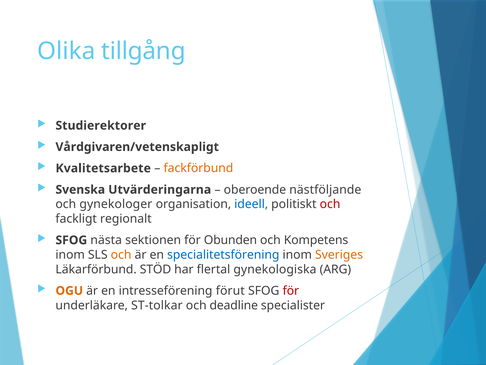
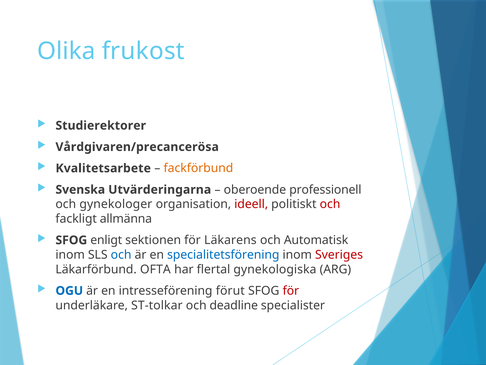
tillgång: tillgång -> frukost (143, 51)
Vårdgivaren/vetenskapligt: Vårdgivaren/vetenskapligt -> Vårdgivaren/precancerösa (137, 147)
nästföljande: nästföljande -> professionell (325, 189)
ideell colour: blue -> red (251, 204)
regionalt: regionalt -> allmänna (126, 219)
nästa: nästa -> enligt (106, 240)
Obunden: Obunden -> Läkarens (230, 240)
Kompetens: Kompetens -> Automatisk (316, 240)
och colour: orange -> blue (121, 254)
Sveriges colour: orange -> red (339, 254)
STÖD: STÖD -> OFTA (155, 269)
OGU colour: orange -> blue (69, 290)
